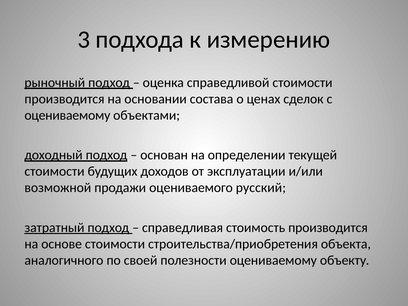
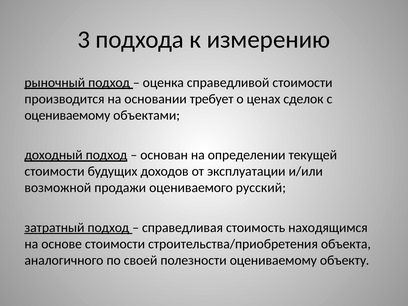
состава: состава -> требует (212, 99)
стоимость производится: производится -> находящимся (328, 228)
